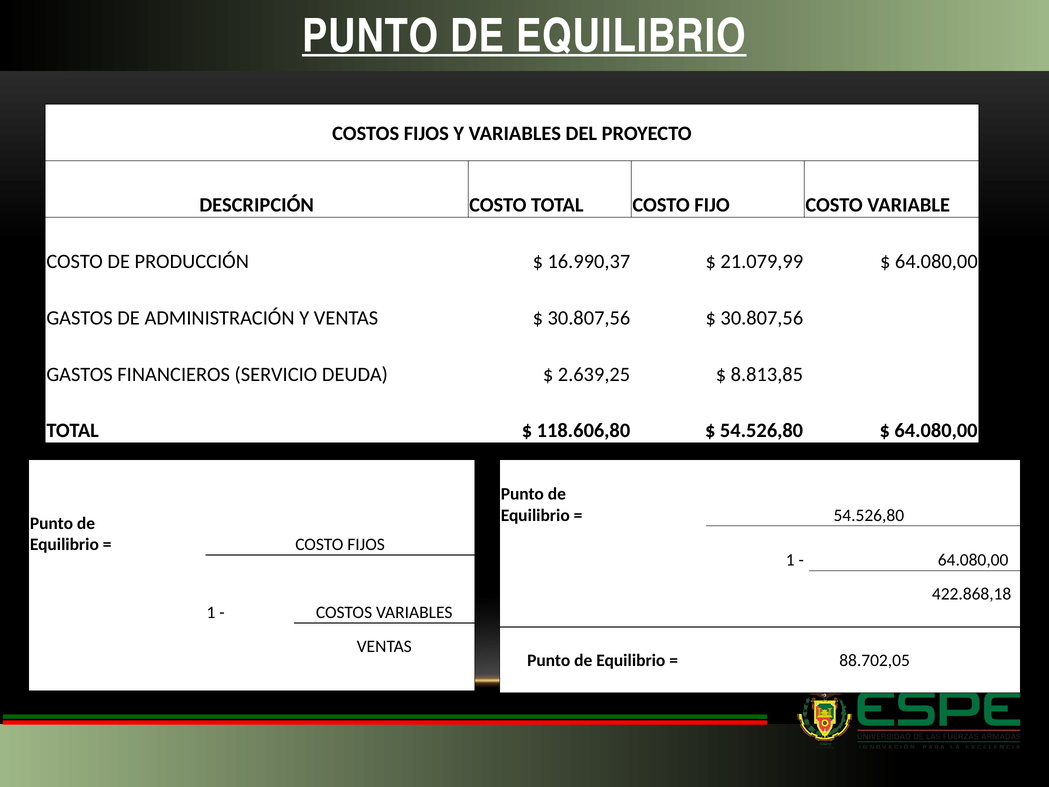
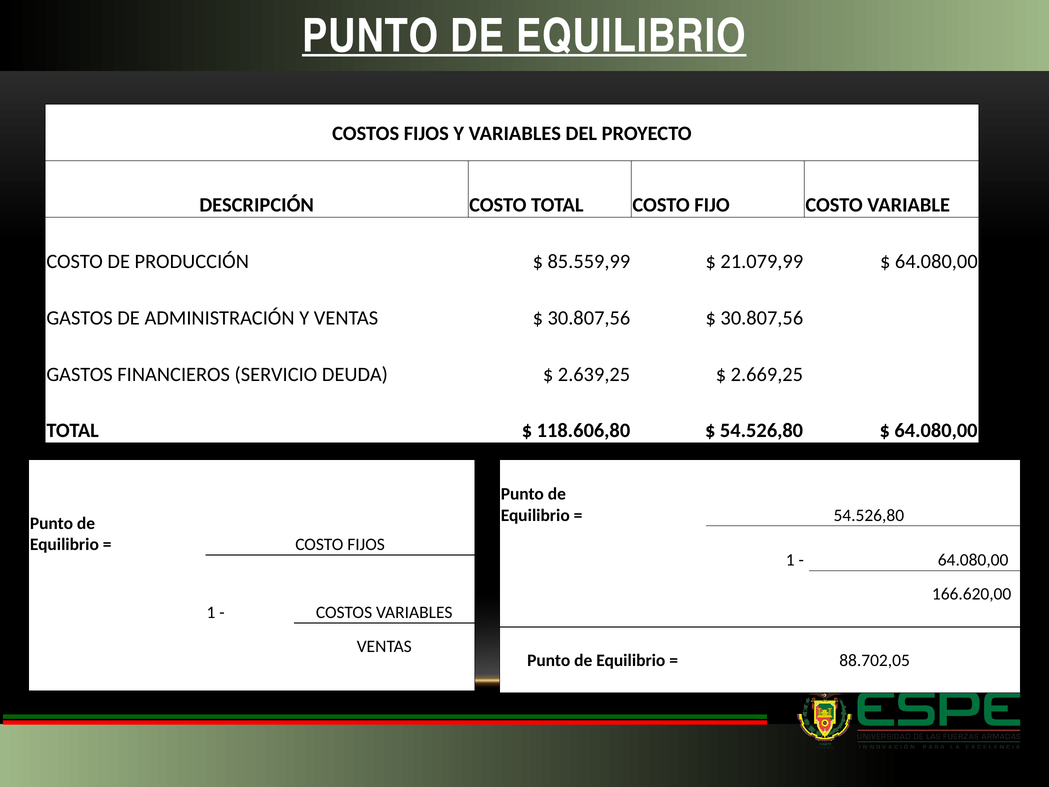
16.990,37: 16.990,37 -> 85.559,99 (589, 261)
8.813,85: 8.813,85 -> 2.669,25 (767, 374)
422.868,18: 422.868,18 -> 166.620,00 (972, 594)
